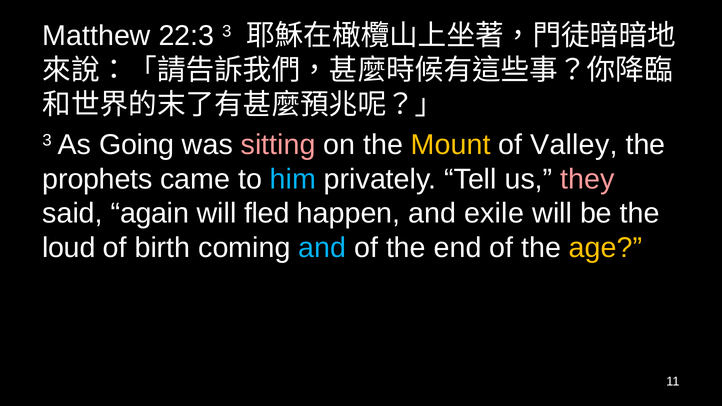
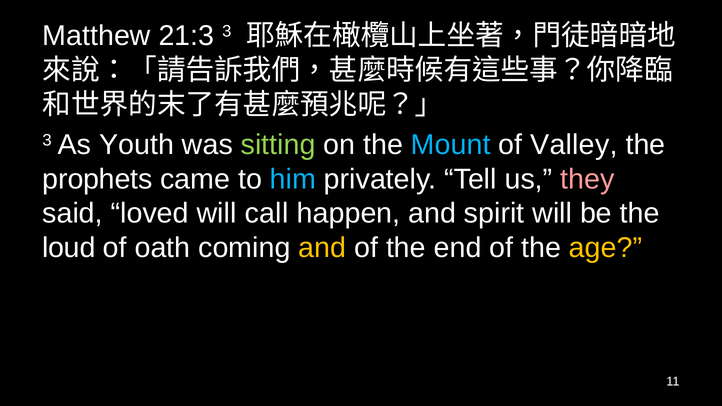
22:3: 22:3 -> 21:3 (186, 36)
Going: Going -> Youth (137, 145)
sitting colour: pink -> light green (278, 145)
Mount colour: yellow -> light blue (451, 145)
again: again -> loved (150, 214)
fled: fled -> call (267, 214)
exile: exile -> spirit (494, 214)
birth: birth -> oath (162, 248)
and colour: light blue -> yellow (322, 248)
